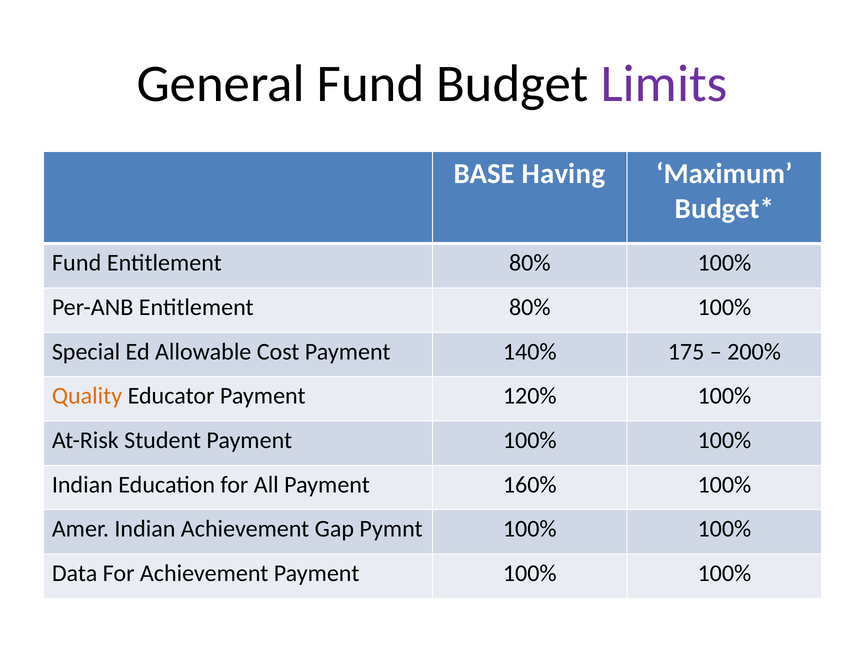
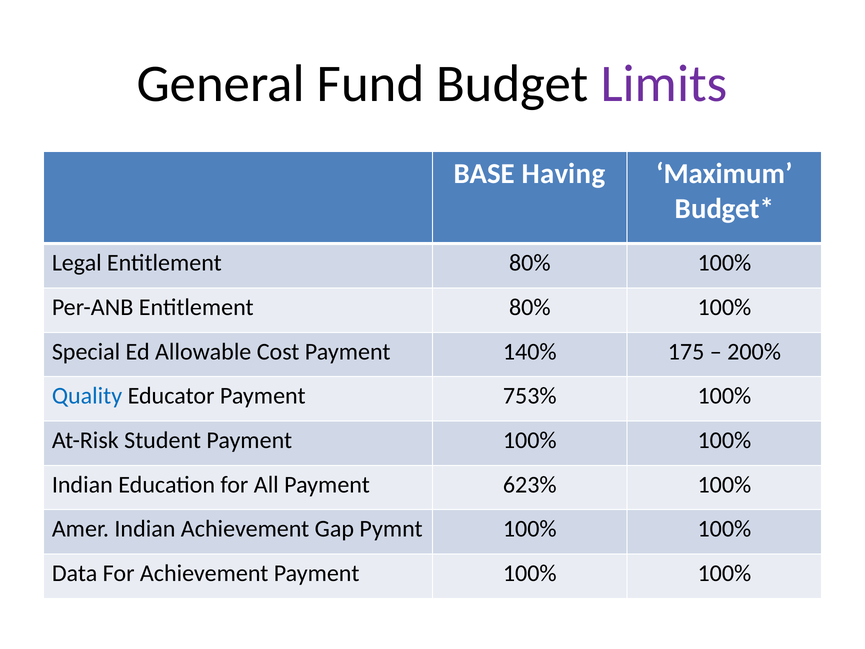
Fund: Fund -> Legal (77, 263)
Quality colour: orange -> blue (87, 396)
120%: 120% -> 753% (530, 396)
160%: 160% -> 623% (530, 484)
